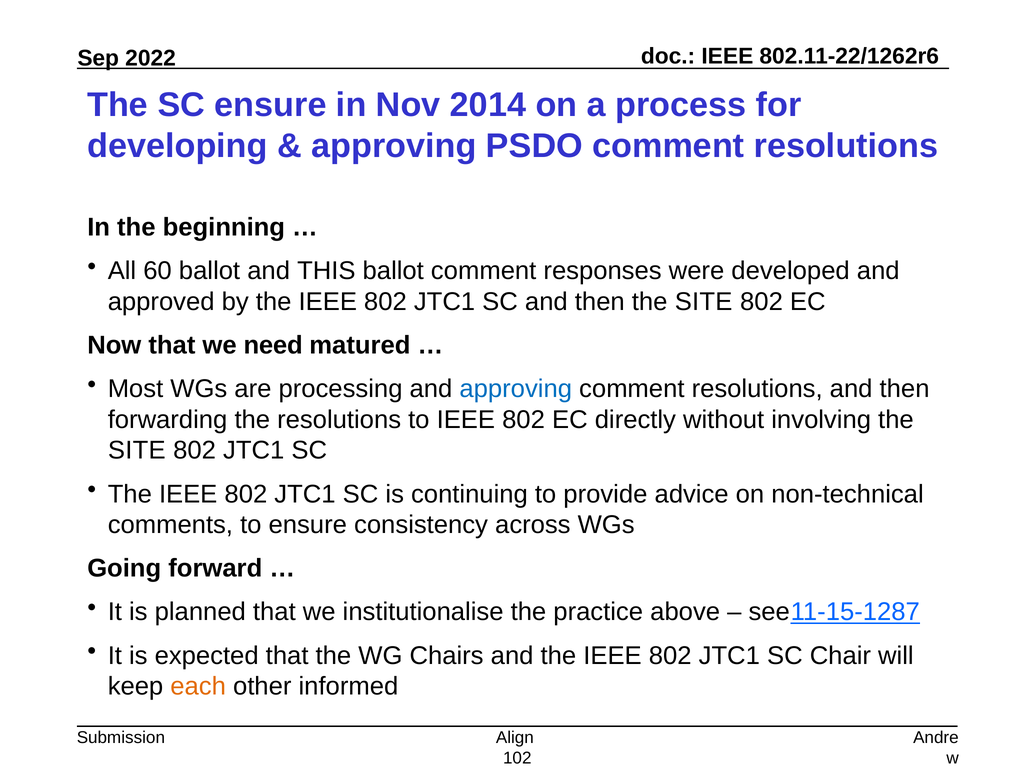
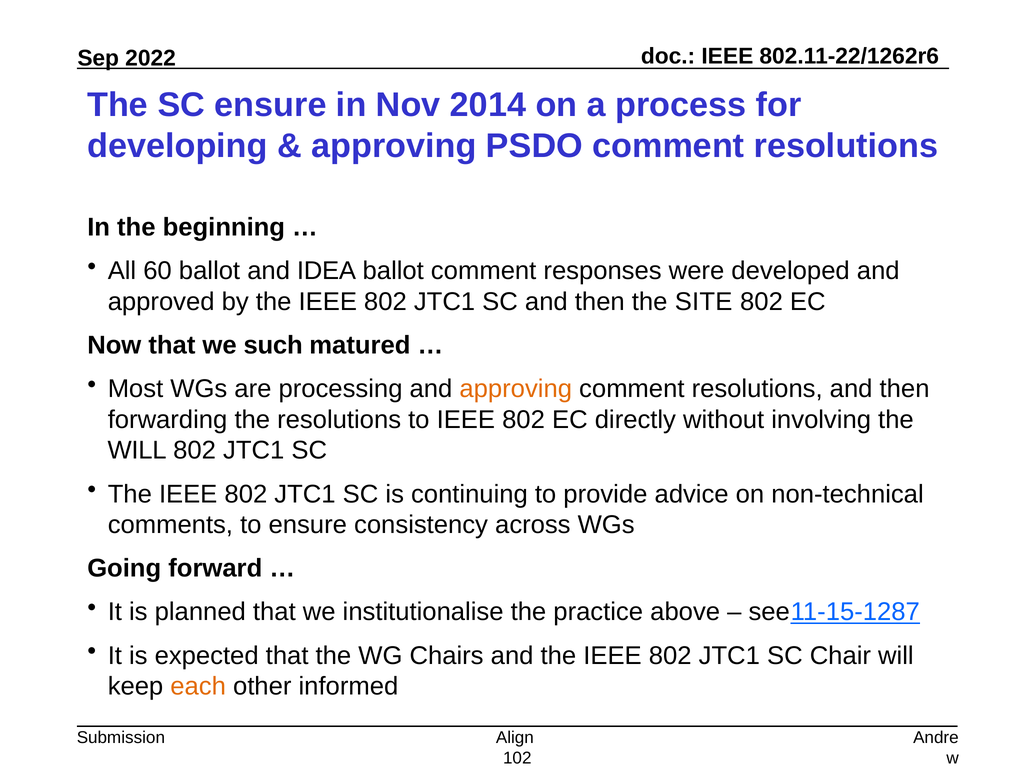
THIS: THIS -> IDEA (326, 271)
need: need -> such (273, 346)
approving colour: blue -> orange (516, 389)
SITE: SITE -> WILL (137, 451)
